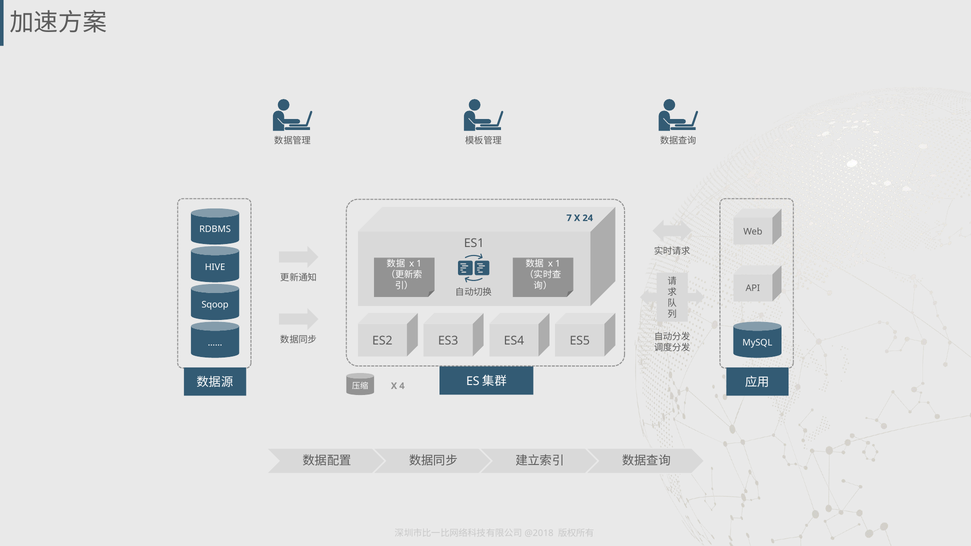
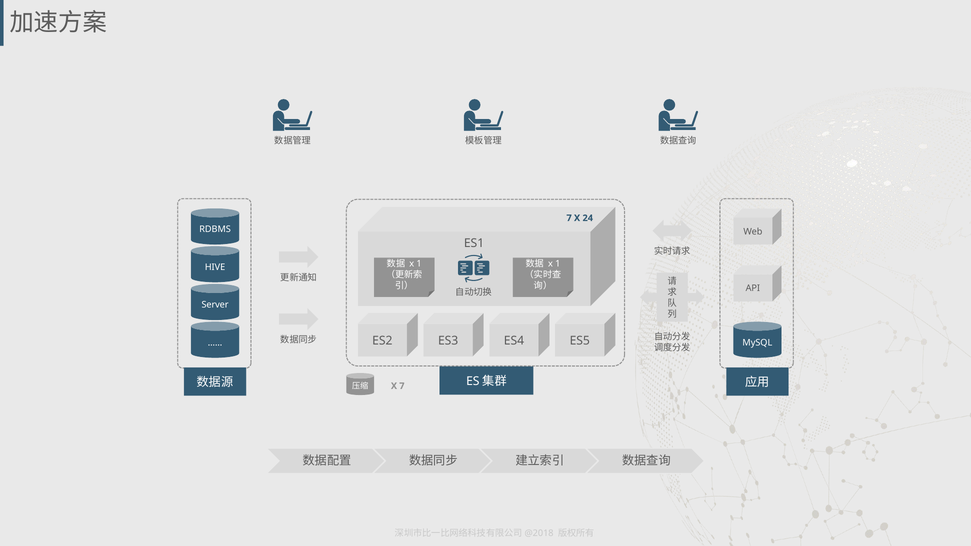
Sqoop: Sqoop -> Server (215, 305)
X 4: 4 -> 7 (402, 386)
